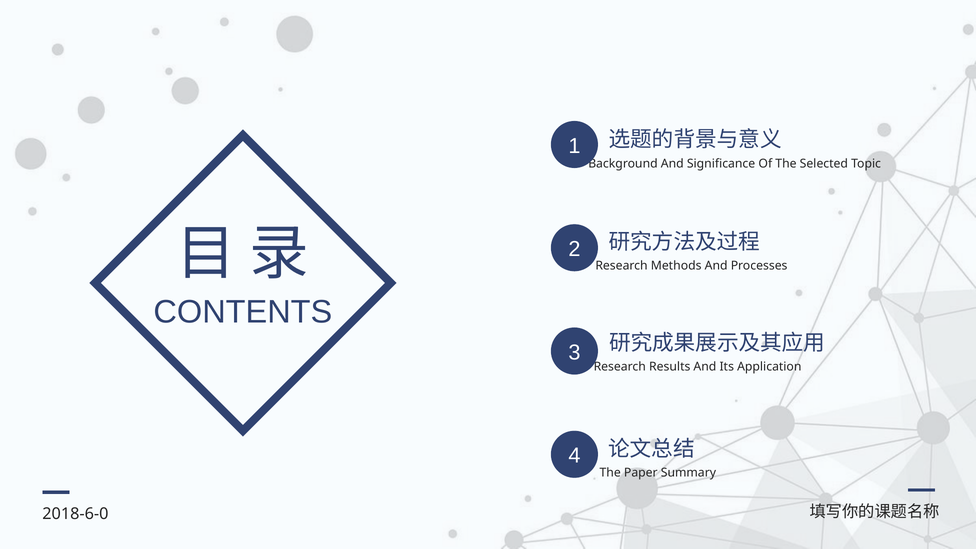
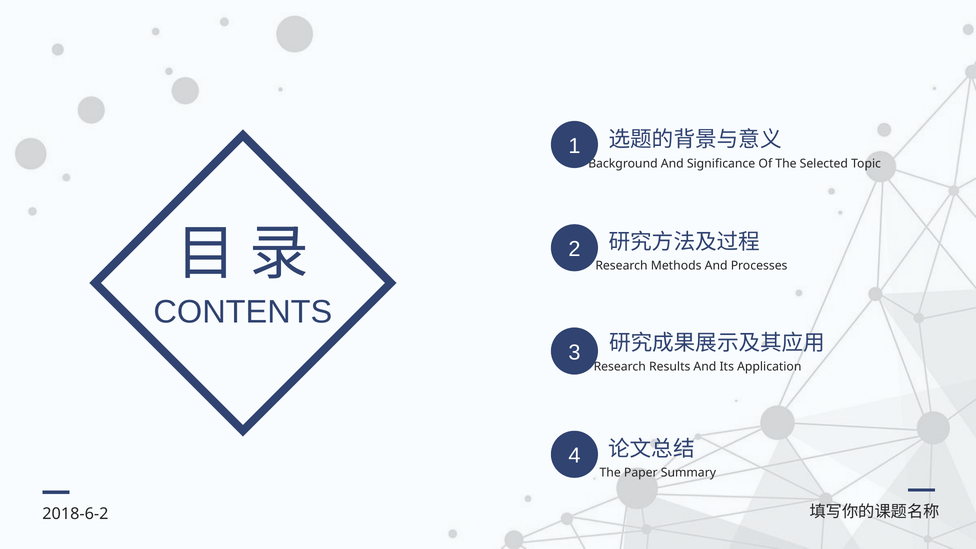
2018-6-0: 2018-6-0 -> 2018-6-2 (75, 514)
